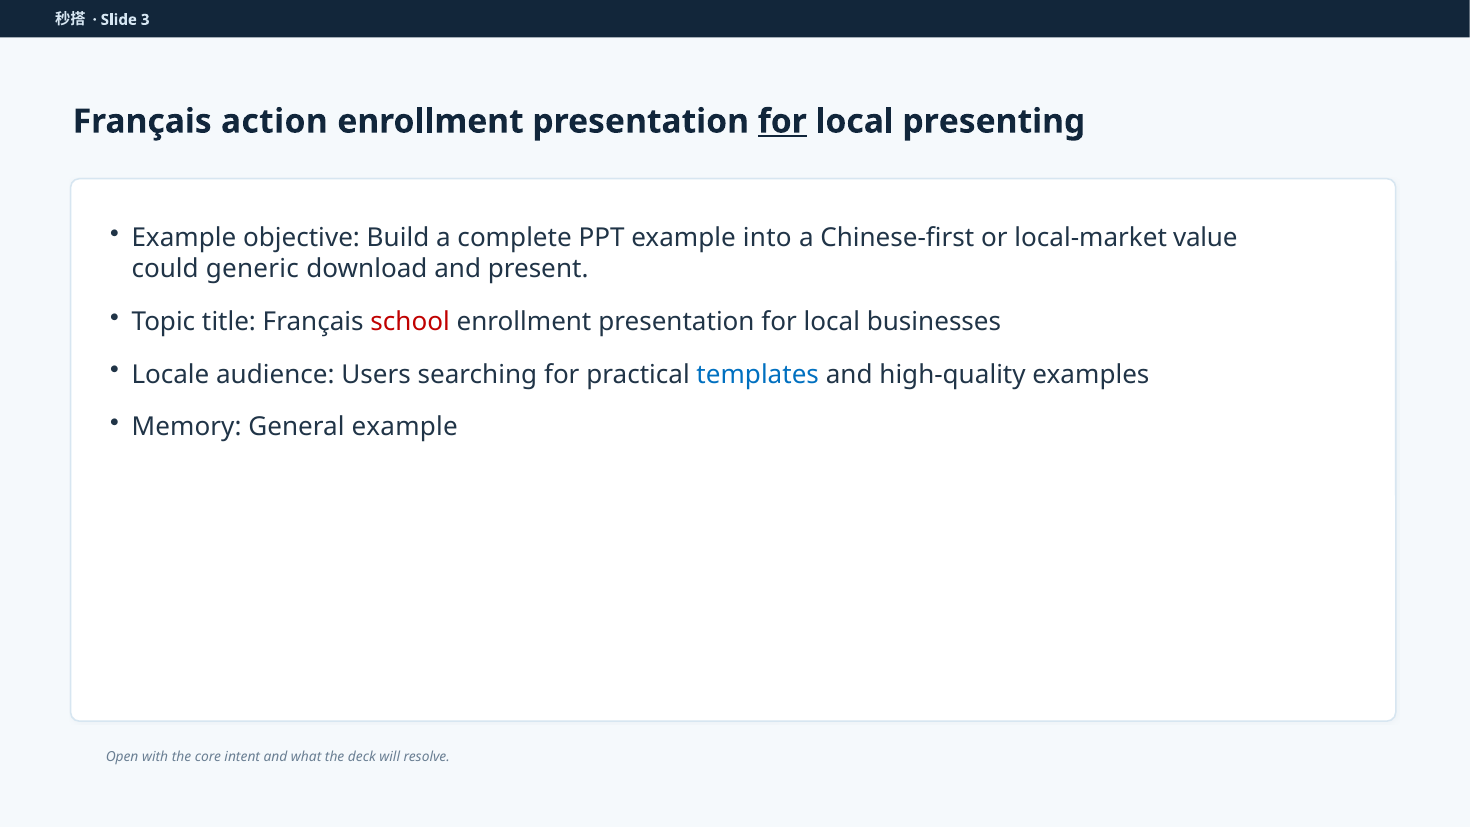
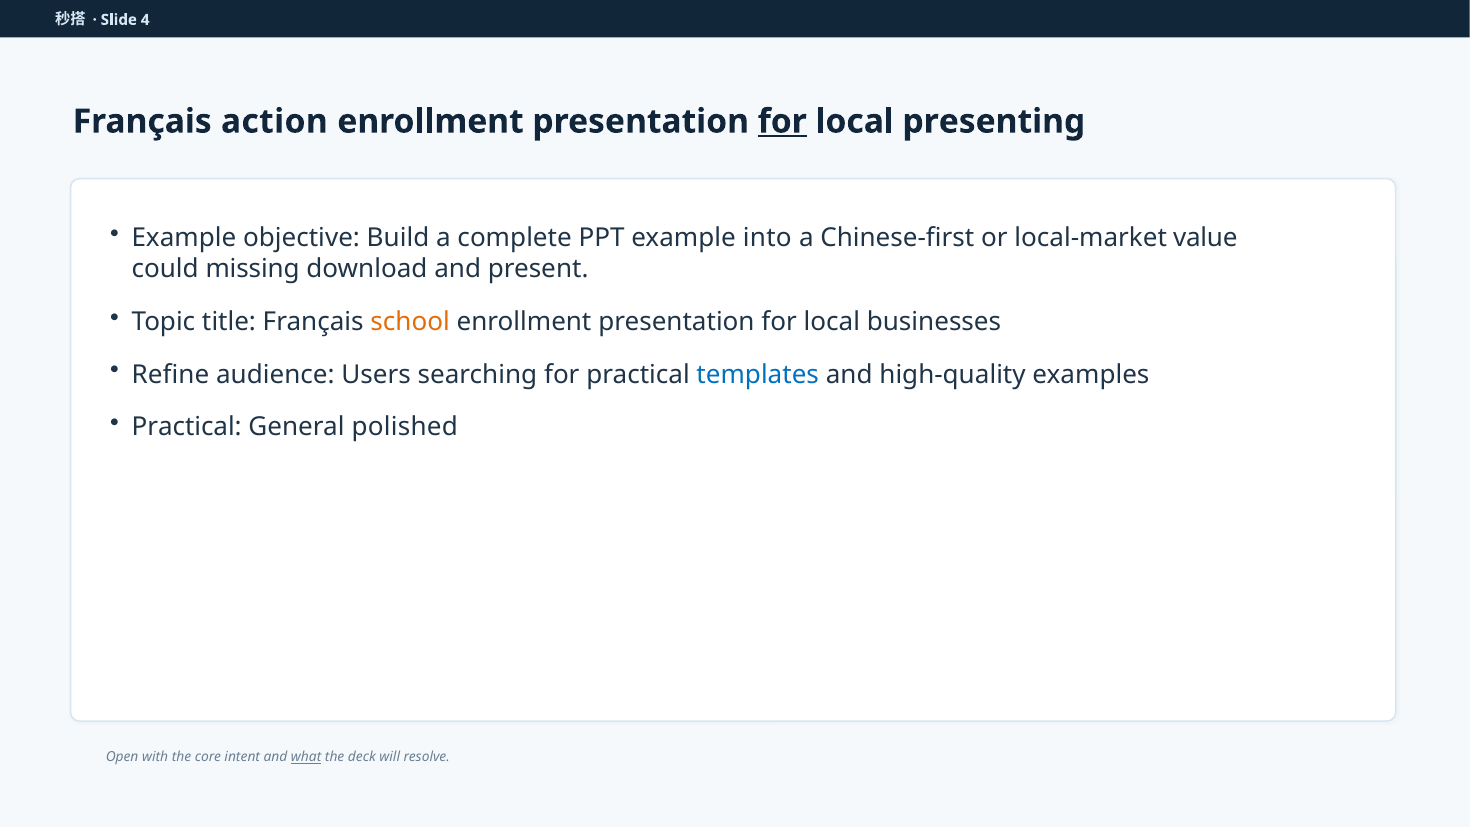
3: 3 -> 4 (145, 20)
generic: generic -> missing (253, 269)
school colour: red -> orange (410, 322)
Locale: Locale -> Refine (170, 375)
Memory: Memory -> Practical (187, 427)
General example: example -> polished (405, 427)
what underline: none -> present (306, 757)
